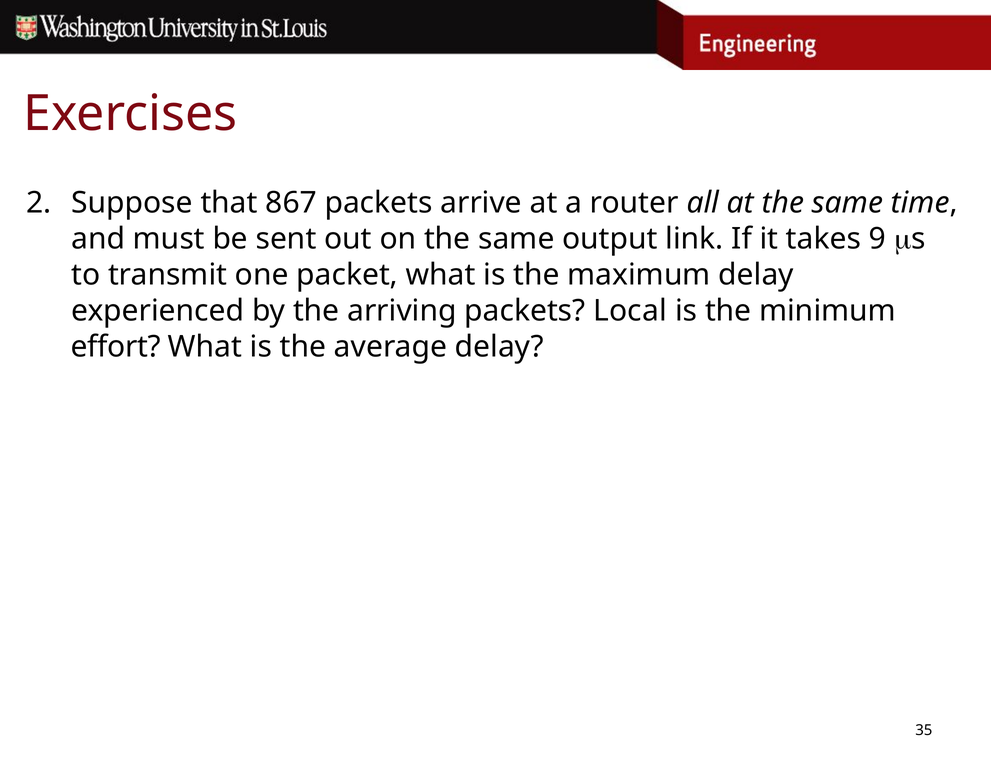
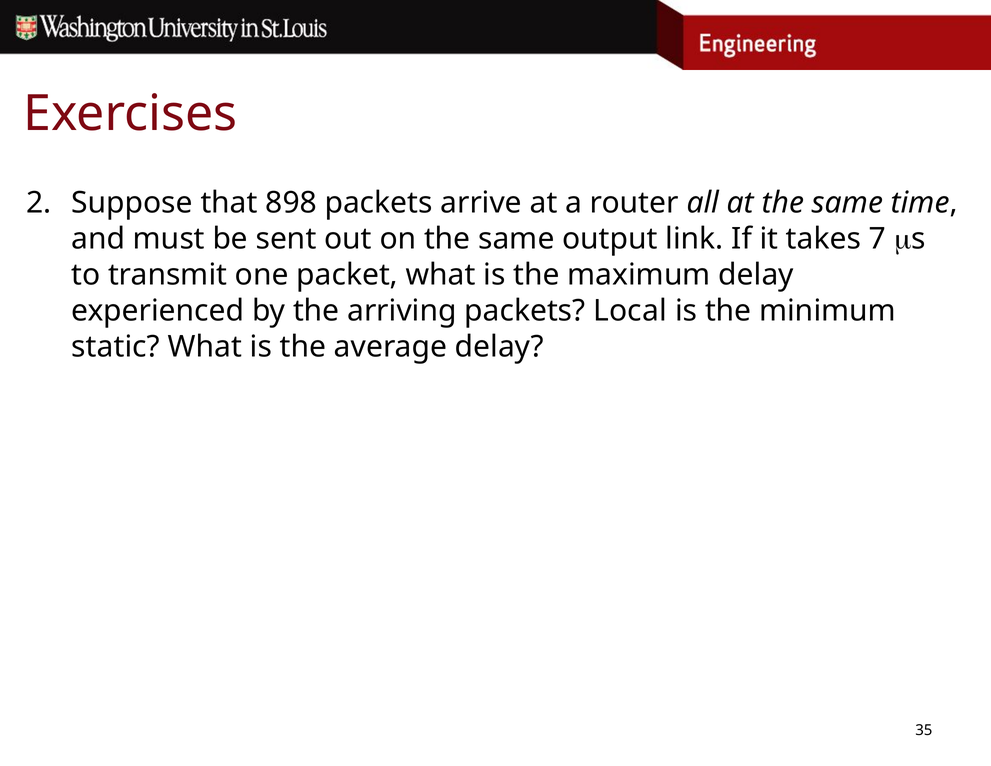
867: 867 -> 898 (291, 203)
9: 9 -> 7 (877, 239)
effort: effort -> static (116, 347)
